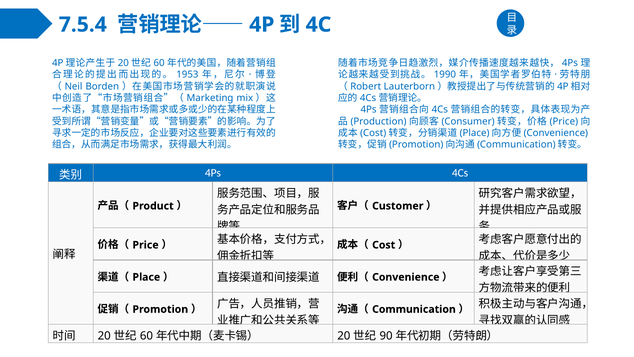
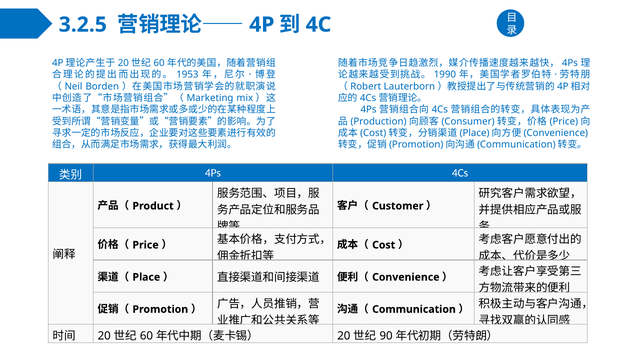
7.5.4: 7.5.4 -> 3.2.5 (83, 25)
